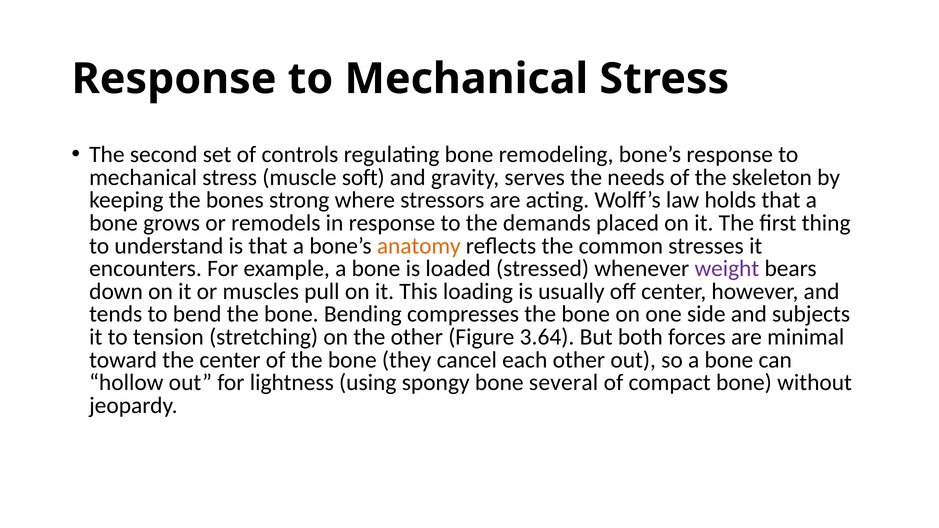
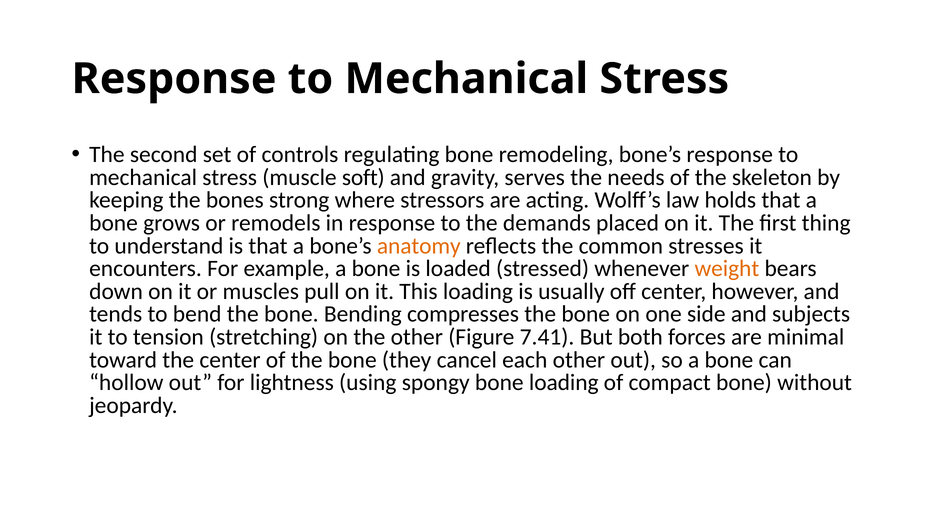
weight colour: purple -> orange (727, 269)
3.64: 3.64 -> 7.41 (547, 337)
bone several: several -> loading (564, 383)
